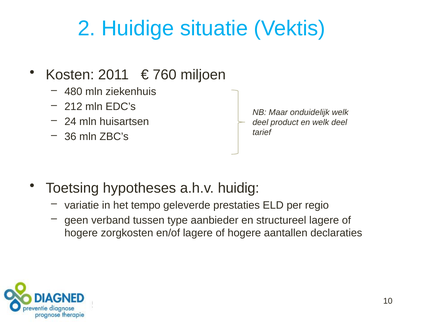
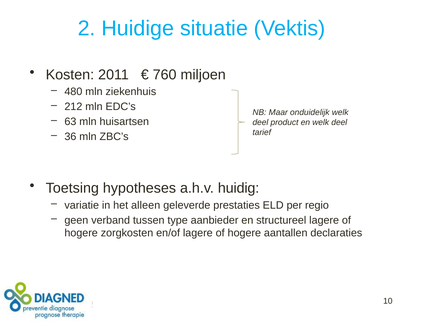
24: 24 -> 63 (70, 122)
tempo: tempo -> alleen (146, 205)
